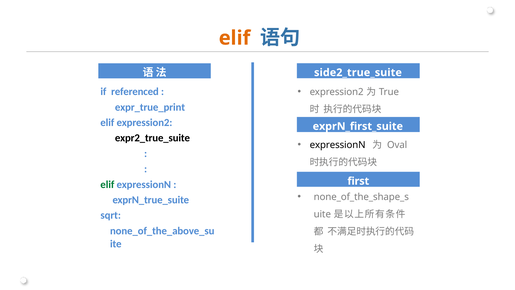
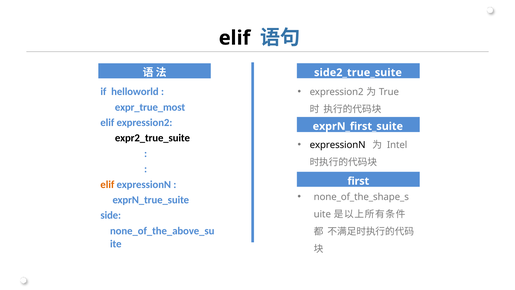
elif colour: orange -> black (235, 38)
referenced: referenced -> helloworld (135, 92)
expr_true_print: expr_true_print -> expr_true_most (150, 107)
Oval: Oval -> Intel (397, 145)
elif colour: green -> orange (107, 184)
sqrt: sqrt -> side (111, 215)
